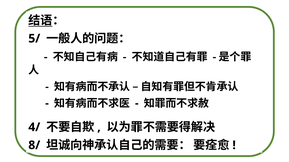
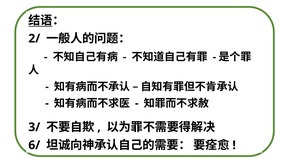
5/: 5/ -> 2/ (34, 39)
4/: 4/ -> 3/ (34, 128)
8/: 8/ -> 6/ (34, 146)
